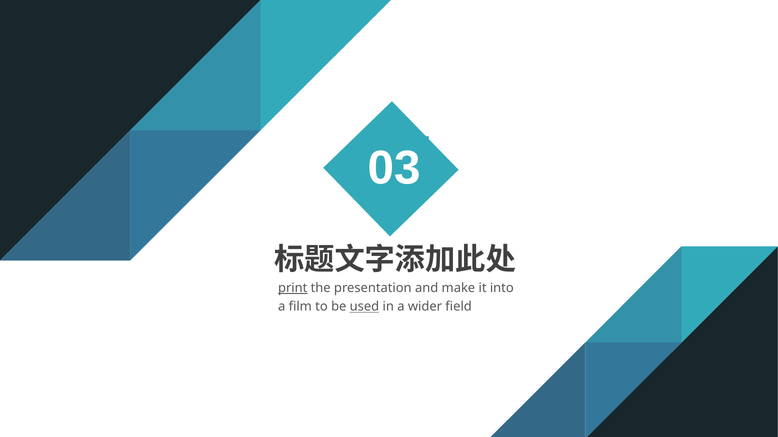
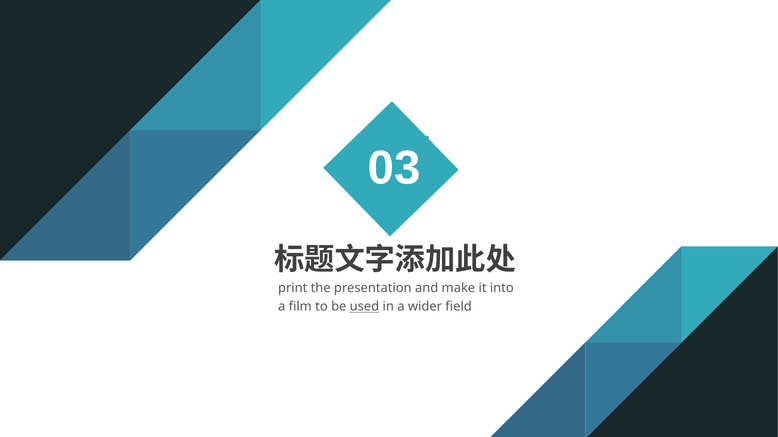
print underline: present -> none (293, 288)
